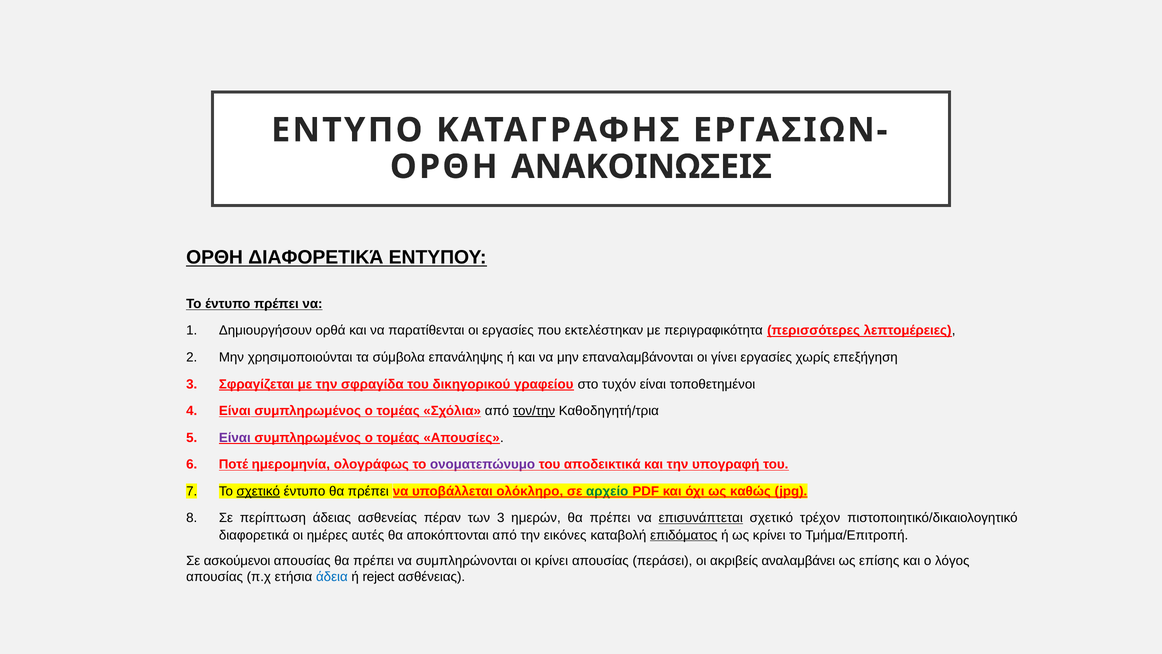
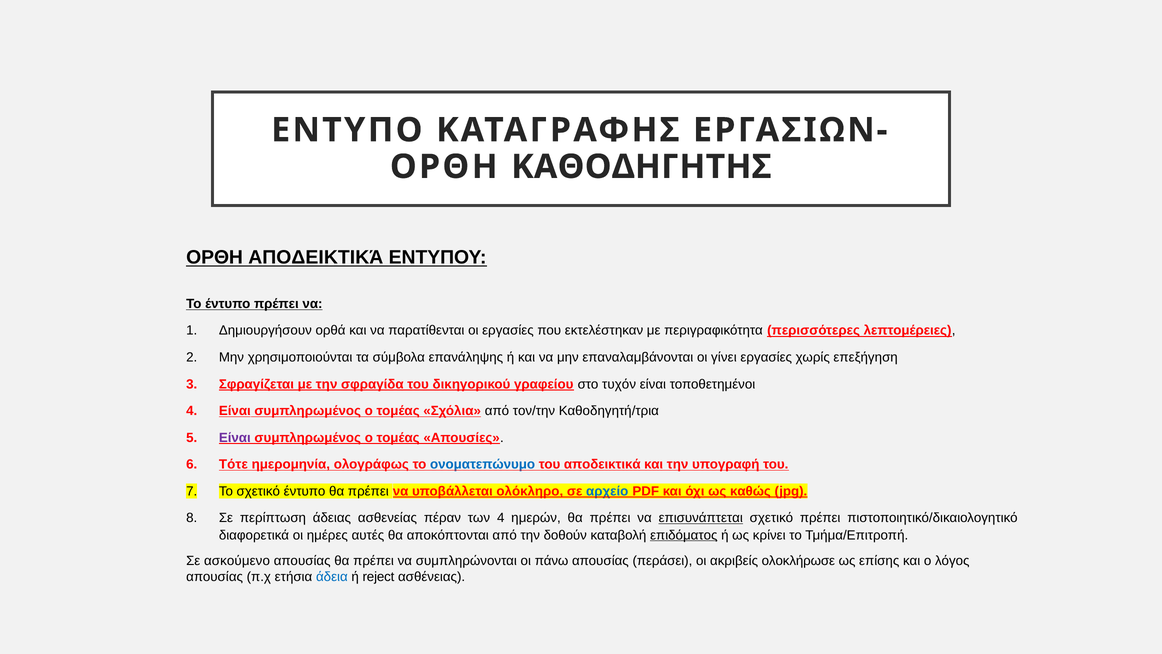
ΑΝΑΚΟΙΝΩΣΕΙΣ: ΑΝΑΚΟΙΝΩΣΕΙΣ -> ΚΑΘΟΔΗΓΗΤΗΣ (641, 167)
ΟΡΘΗ ΔΙΑΦΟΡΕΤΙΚΆ: ΔΙΑΦΟΡΕΤΙΚΆ -> ΑΠΟΔΕΙΚΤΙΚΆ (316, 257)
τον/την underline: present -> none (534, 411)
Ποτέ: Ποτέ -> Τότε (233, 464)
ονοματεπώνυμο colour: purple -> blue (483, 464)
σχετικό underline: present -> none (258, 491)
αρχείο colour: green -> blue (607, 491)
των 3: 3 -> 4 (501, 518)
σχετικό τρέχον: τρέχον -> πρέπει (820, 518)
εικόνες: εικόνες -> δοθούν (565, 535)
ασκούμενοι: ασκούμενοι -> ασκούμενο (237, 560)
οι κρίνει: κρίνει -> πάνω (552, 560)
αναλαμβάνει: αναλαμβάνει -> ολοκλήρωσε (798, 560)
